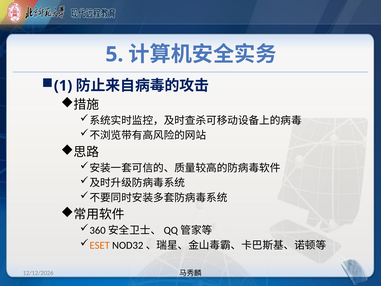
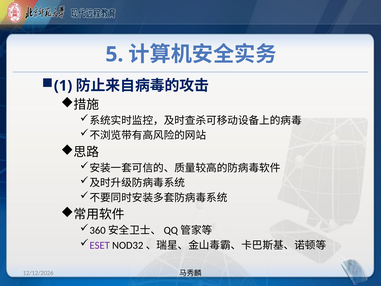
ESET colour: orange -> purple (100, 245)
